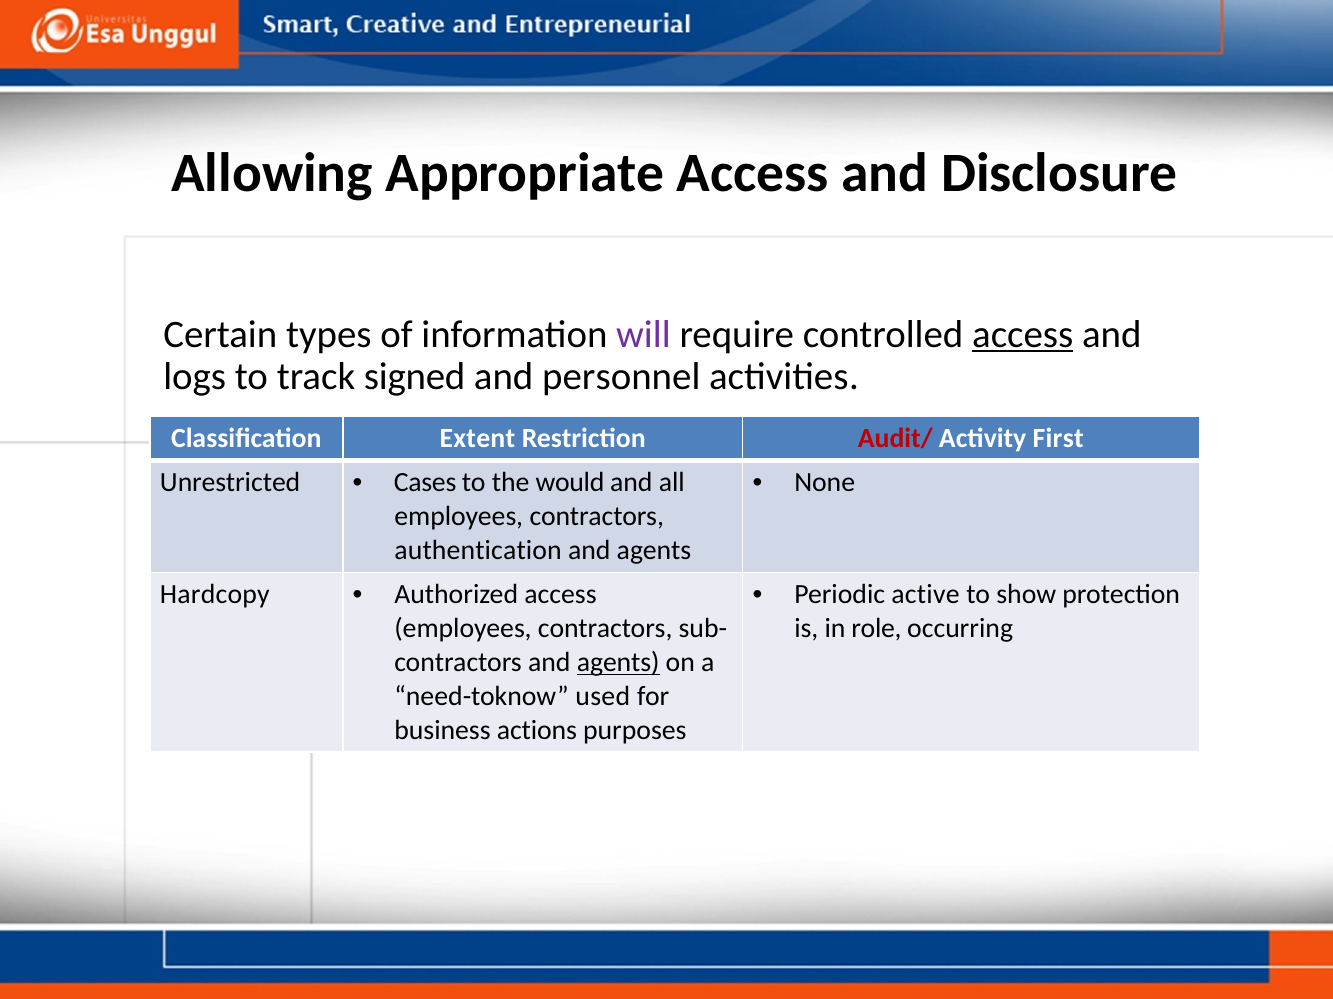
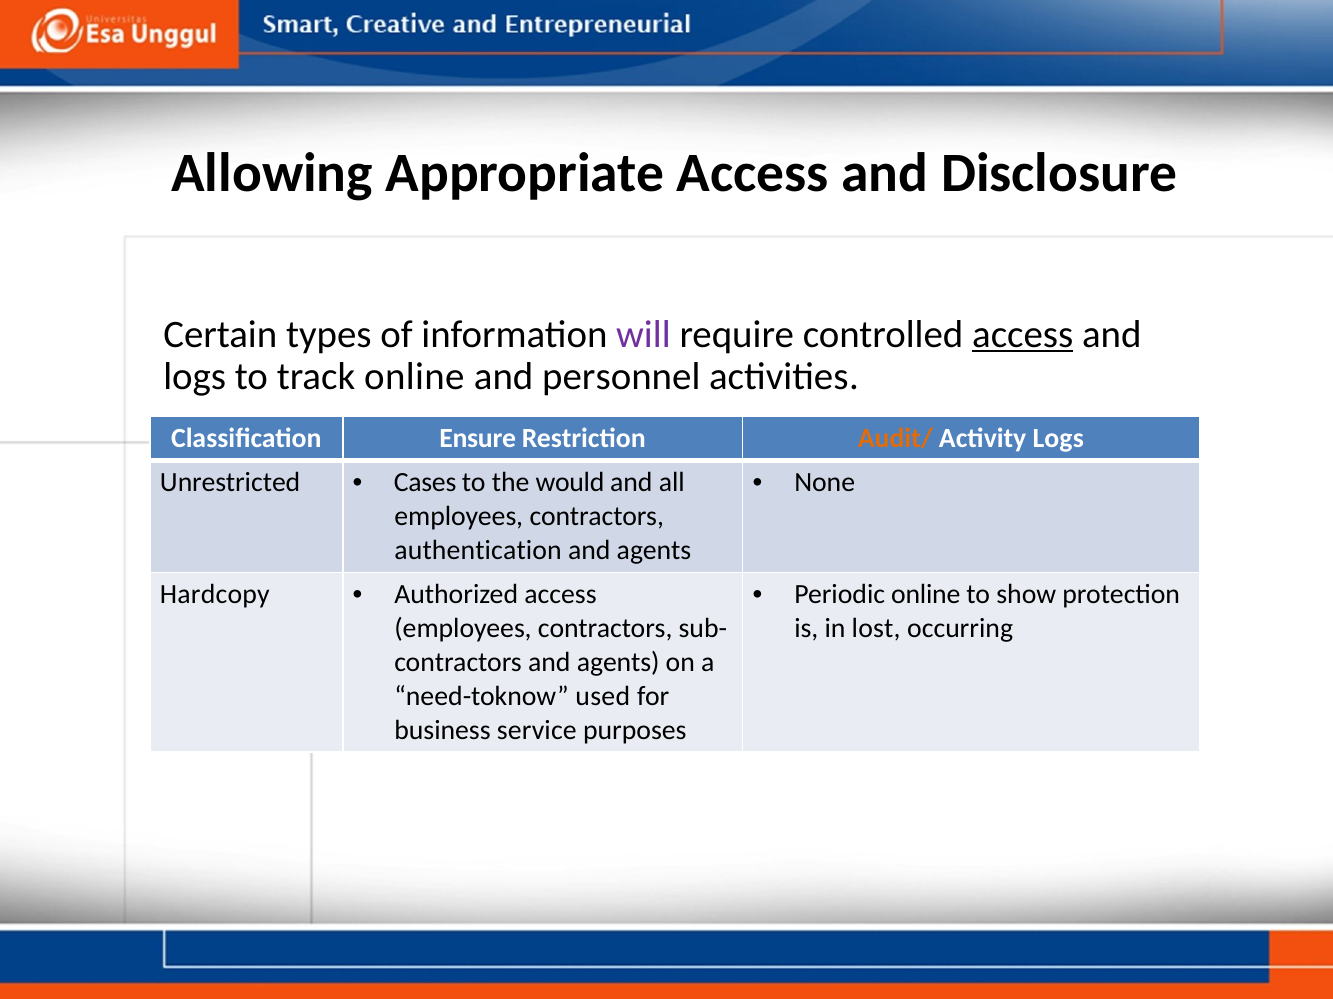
track signed: signed -> online (414, 377)
Extent: Extent -> Ensure (478, 439)
Audit/ colour: red -> orange (895, 439)
Activity First: First -> Logs (1058, 439)
Periodic active: active -> online (926, 595)
role: role -> lost (876, 629)
agents underline: present -> none (618, 663)
actions: actions -> service (537, 731)
